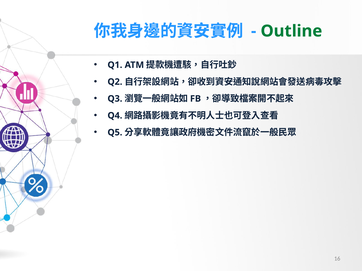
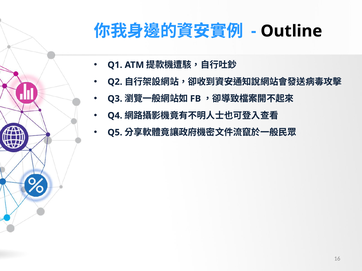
Outline colour: green -> black (291, 31)
